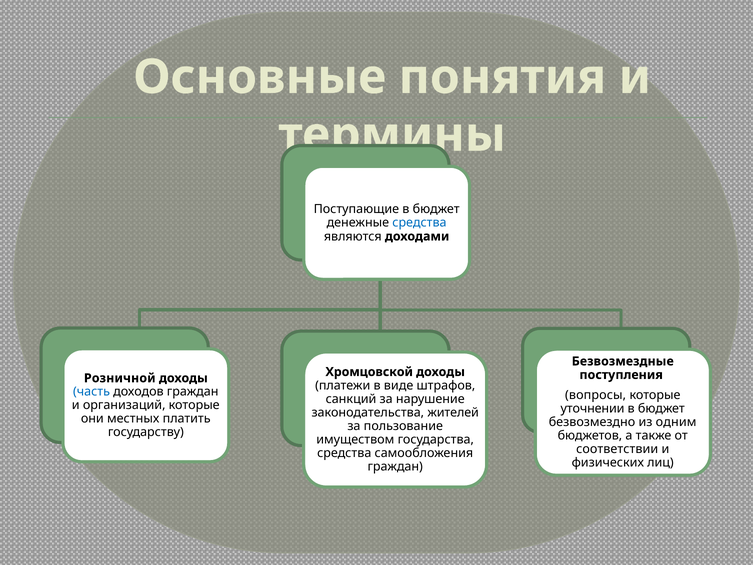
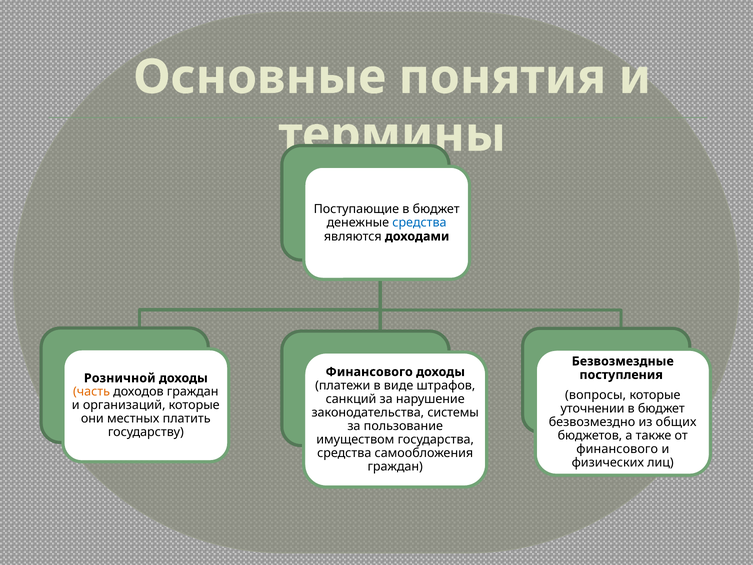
Хромцовской: Хромцовской -> Финансового (369, 372)
часть colour: blue -> orange (92, 392)
жителей: жителей -> системы (453, 412)
одним: одним -> общих (676, 422)
соответствии: соответствии -> финансового (617, 449)
